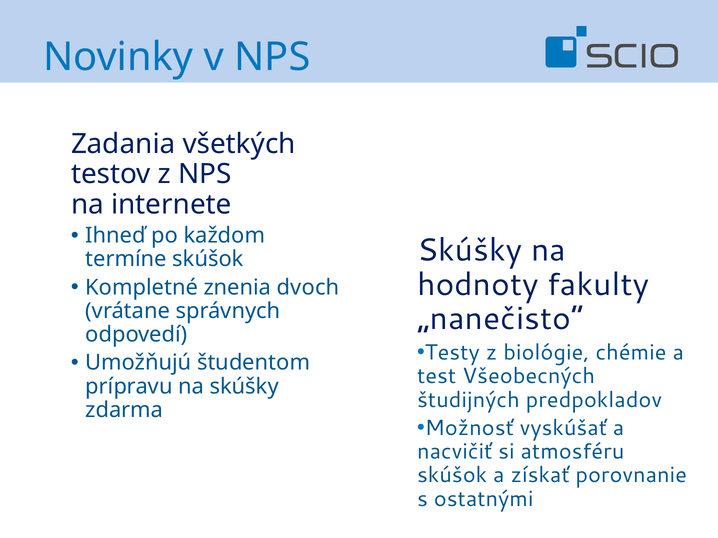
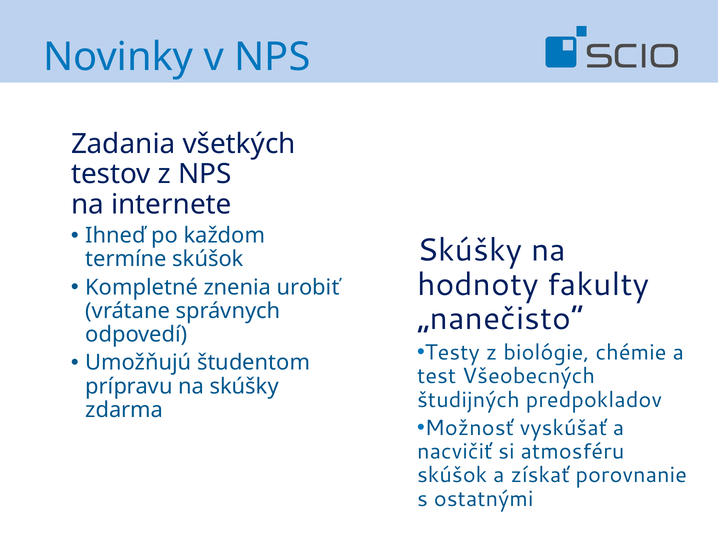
dvoch: dvoch -> urobiť (308, 288)
